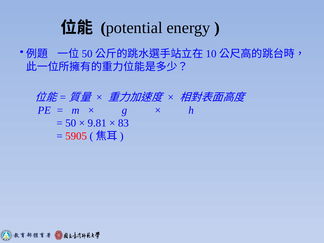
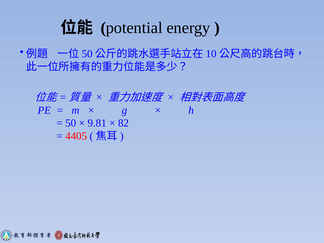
83: 83 -> 82 (123, 123)
5905: 5905 -> 4405 (76, 136)
